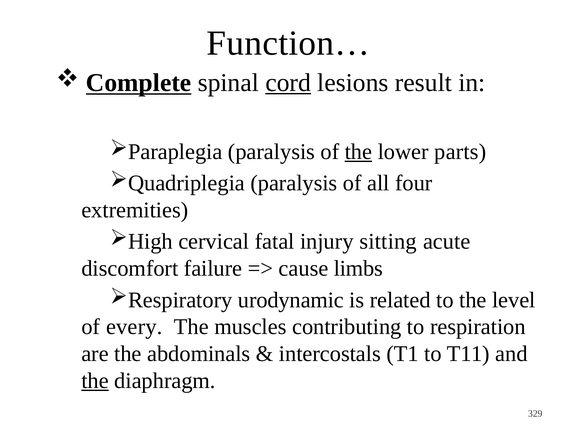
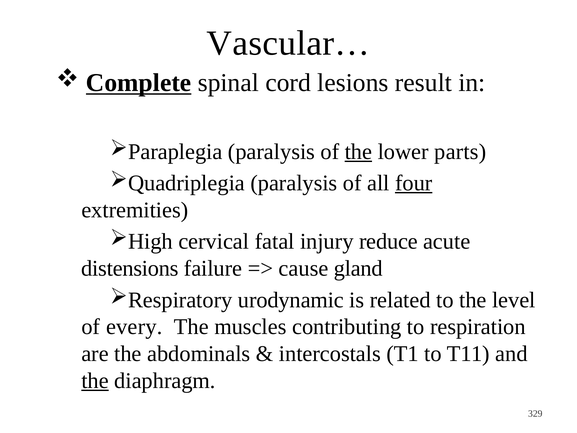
Function…: Function… -> Vascular… (288, 43)
cord underline: present -> none (288, 83)
four underline: none -> present (414, 183)
sitting: sitting -> reduce (388, 241)
discomfort: discomfort -> distensions (130, 268)
limbs: limbs -> gland (358, 268)
